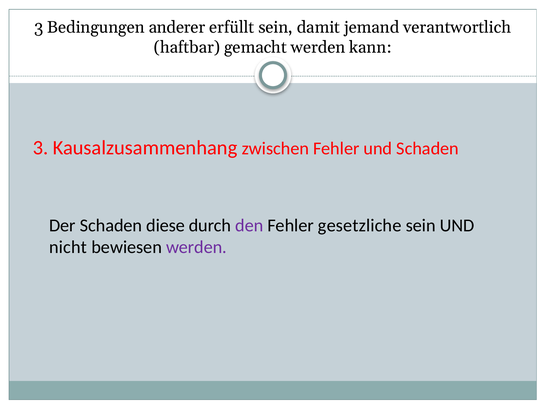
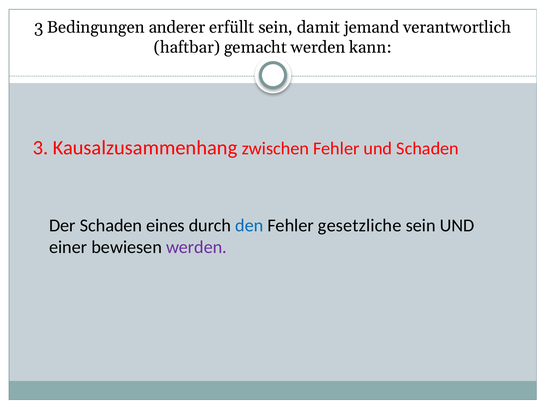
diese: diese -> eines (166, 226)
den colour: purple -> blue (249, 226)
nicht: nicht -> einer (68, 248)
